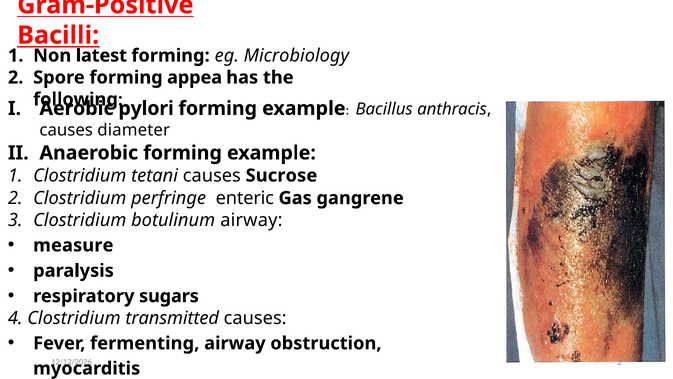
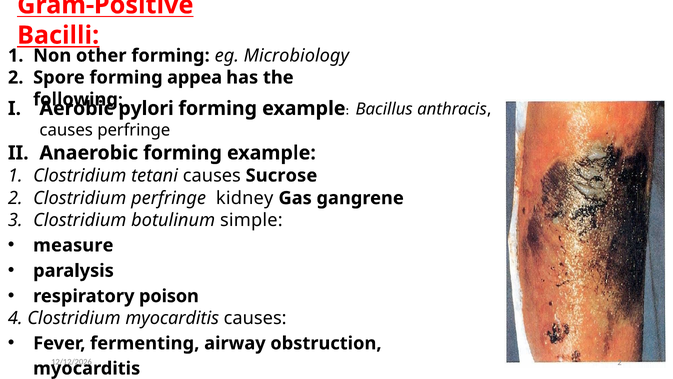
latest: latest -> other (101, 56)
causes diameter: diameter -> perfringe (134, 130)
enteric: enteric -> kidney (245, 198)
botulinum airway: airway -> simple (251, 220)
sugars: sugars -> poison (169, 296)
Clostridium transmitted: transmitted -> myocarditis (172, 318)
